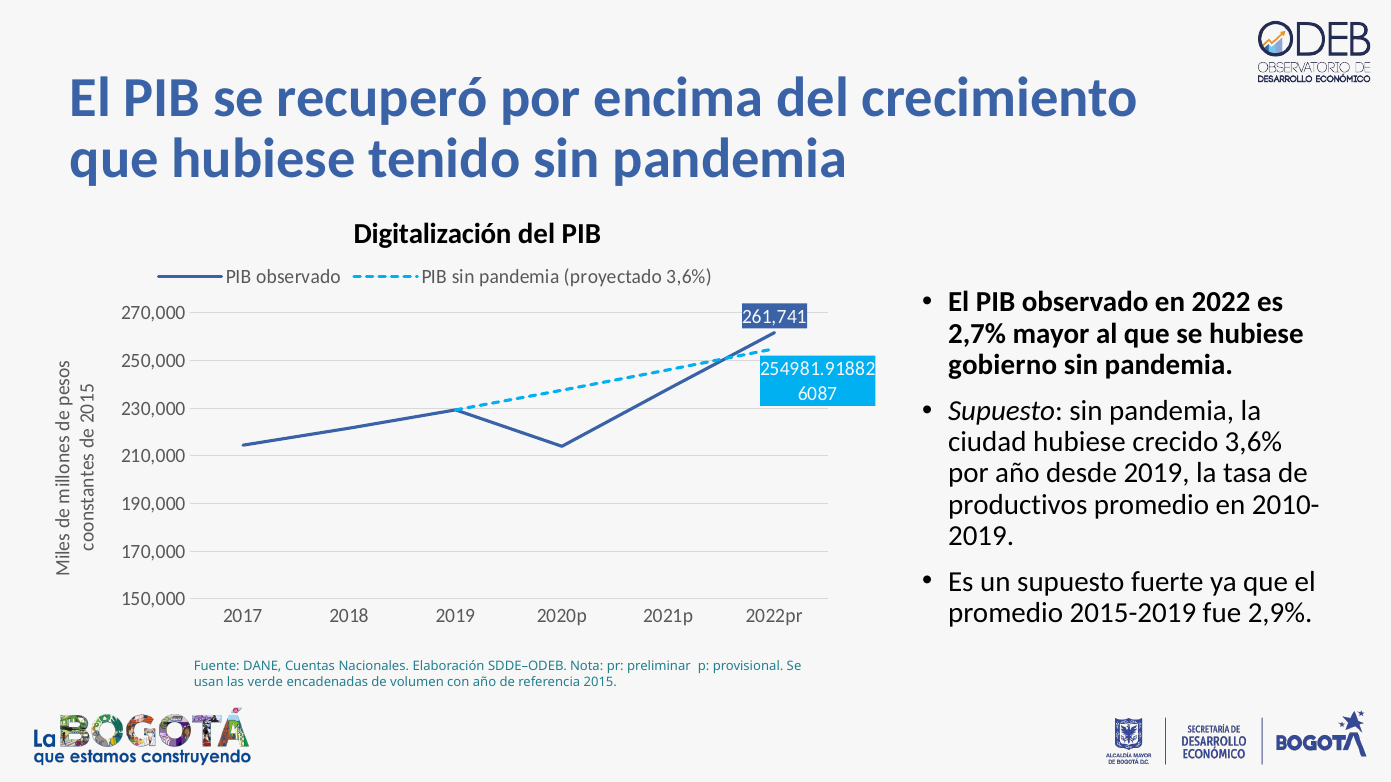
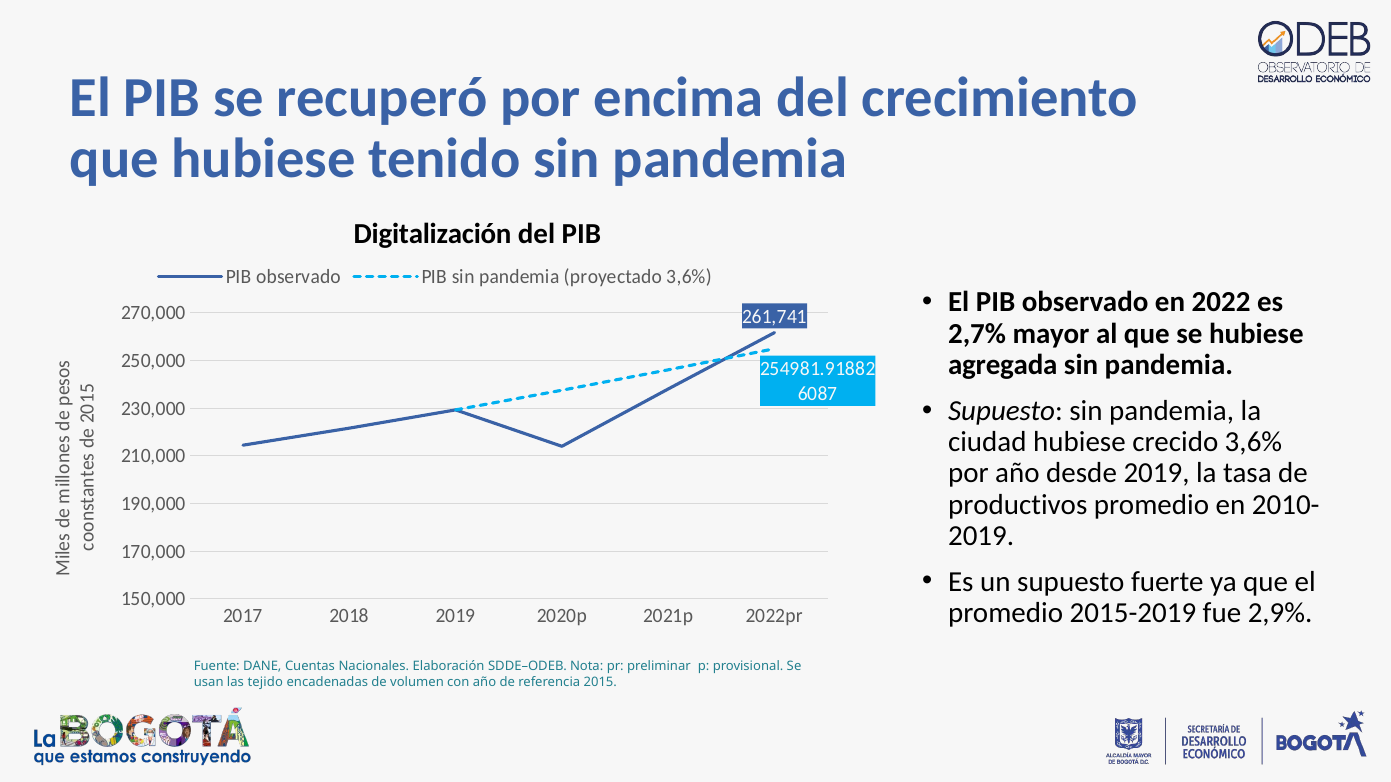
gobierno: gobierno -> agregada (1003, 365)
verde: verde -> tejido (265, 683)
